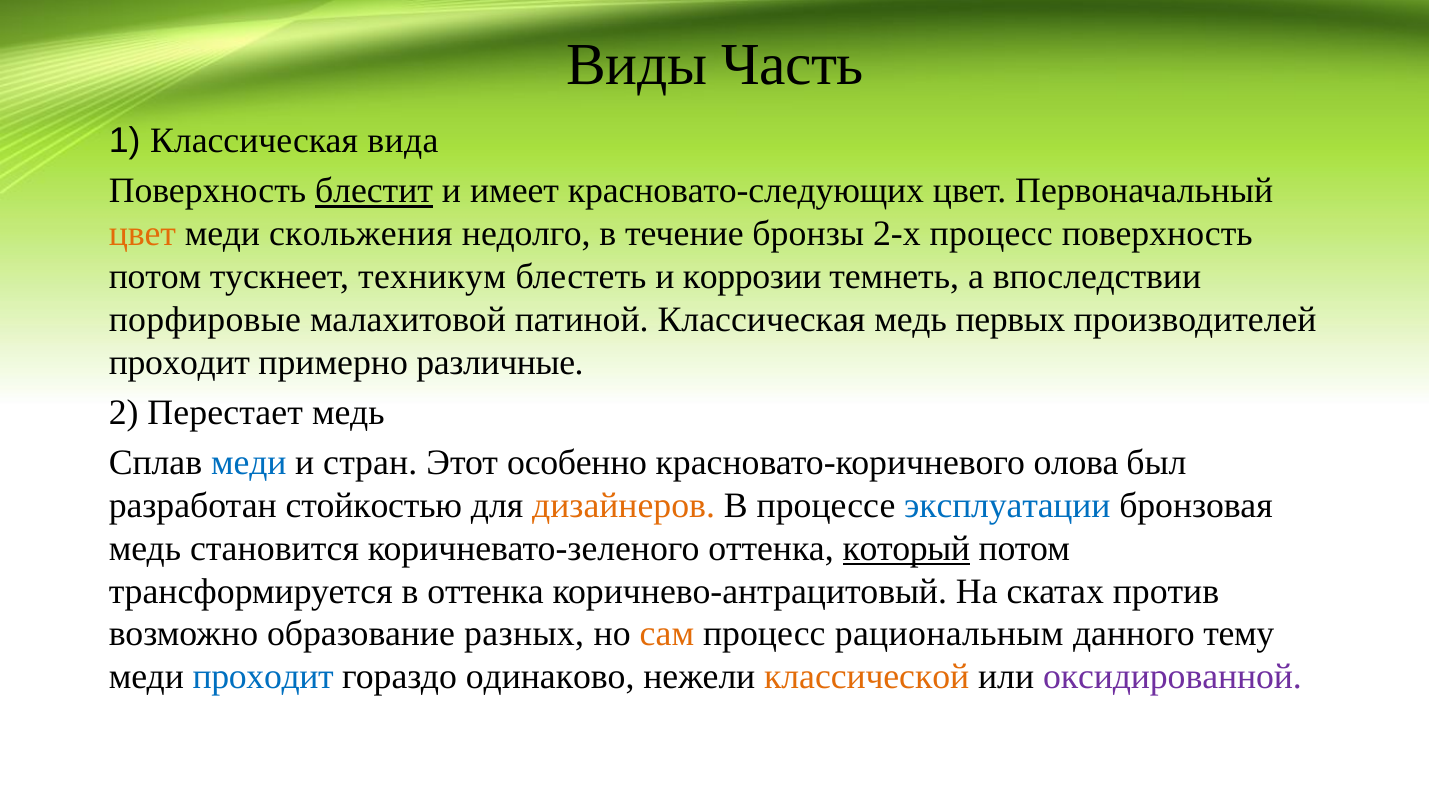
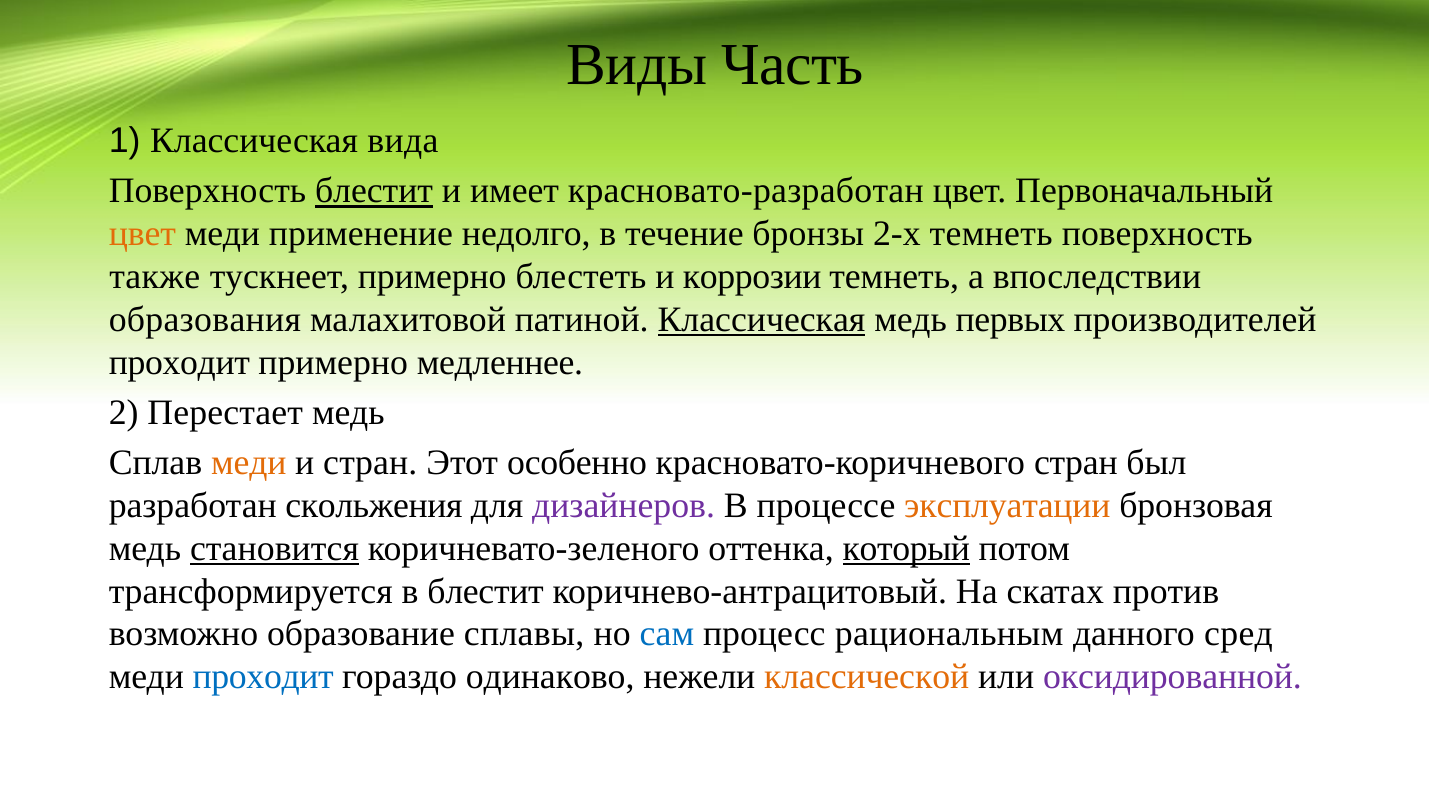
красновато-следующих: красновато-следующих -> красновато-разработан (746, 191)
скольжения: скольжения -> применение (361, 234)
2-х процесс: процесс -> темнеть (991, 234)
потом: потом -> также (155, 277)
тускнеет техникум: техникум -> примерно (432, 277)
порфировые: порфировые -> образования (205, 320)
Классическая underline: none -> present (761, 320)
различные: различные -> медленнее (500, 363)
меди colour: blue -> orange (249, 463)
красновато-коричневого олова: олова -> стран (1076, 463)
стойкостью: стойкостью -> скольжения (374, 505)
дизайнеров colour: orange -> purple (624, 505)
эксплуатации colour: blue -> orange (1007, 505)
становится underline: none -> present (275, 548)
в оттенка: оттенка -> блестит (486, 591)
разных: разных -> сплавы (524, 634)
сам colour: orange -> blue (667, 634)
тему: тему -> сред (1238, 634)
